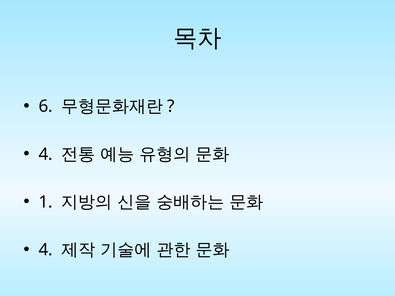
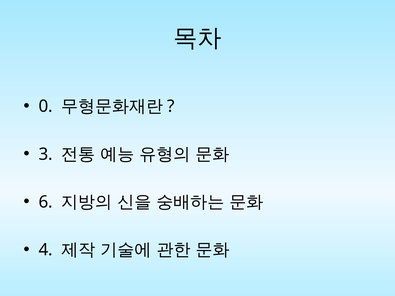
6: 6 -> 0 (46, 106)
4: 4 -> 3 (46, 154)
1: 1 -> 6 (46, 202)
